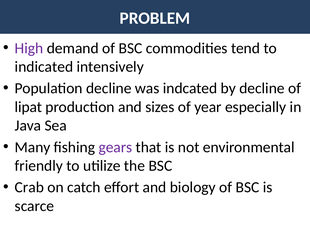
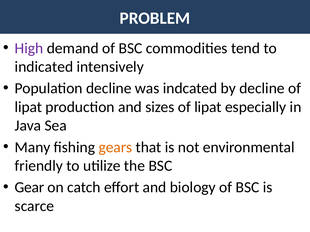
sizes of year: year -> lipat (208, 107)
gears colour: purple -> orange (115, 147)
Crab: Crab -> Gear (29, 188)
